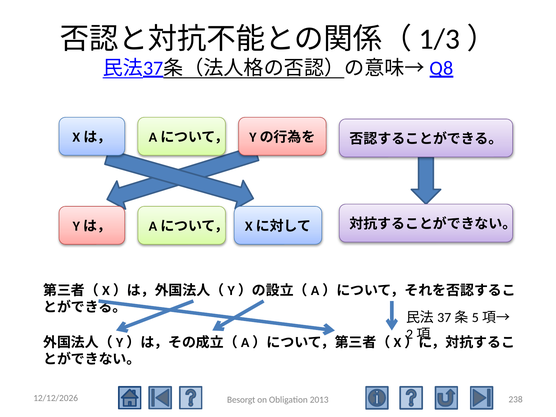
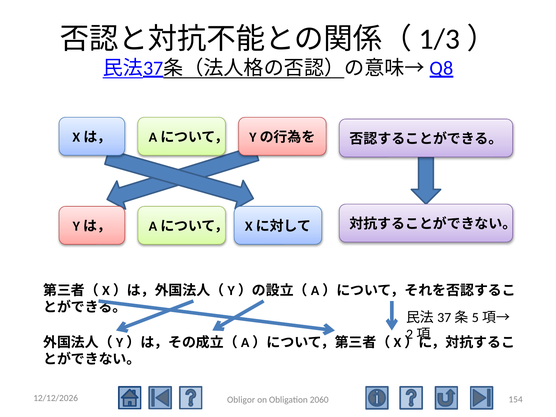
238: 238 -> 154 (516, 399)
Besorgt: Besorgt -> Obligor (241, 400)
2013: 2013 -> 2060 (319, 400)
